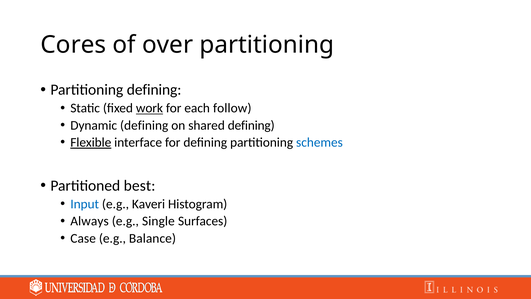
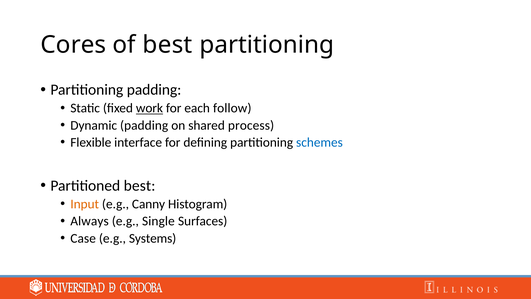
of over: over -> best (167, 45)
Partitioning defining: defining -> padding (154, 90)
Dynamic defining: defining -> padding (144, 125)
shared defining: defining -> process (251, 125)
Flexible underline: present -> none (91, 142)
Input colour: blue -> orange (85, 204)
Kaveri: Kaveri -> Canny (149, 204)
Balance: Balance -> Systems (153, 238)
